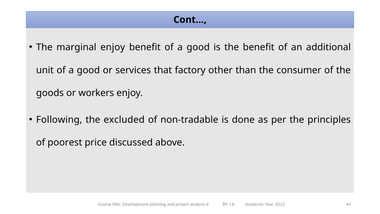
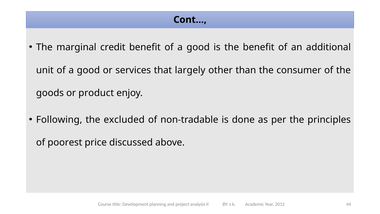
marginal enjoy: enjoy -> credit (113, 47)
factory: factory -> largely (190, 70)
workers: workers -> product (96, 93)
